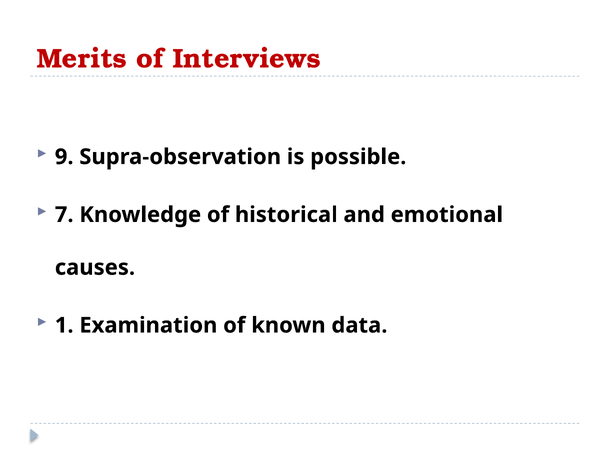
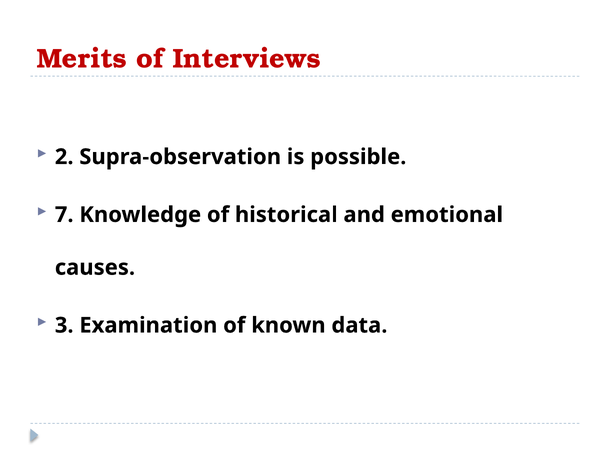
9: 9 -> 2 (64, 157)
1: 1 -> 3 (64, 326)
